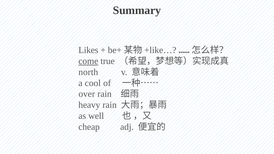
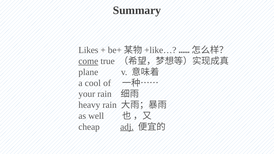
north: north -> plane (88, 72)
over: over -> your (87, 94)
adj underline: none -> present (127, 127)
